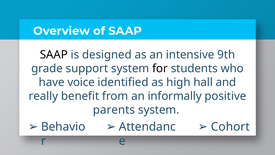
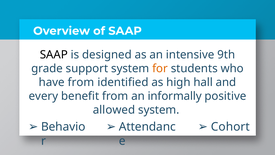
for colour: black -> orange (160, 68)
have voice: voice -> from (81, 82)
really: really -> every (43, 96)
parents: parents -> allowed (114, 110)
